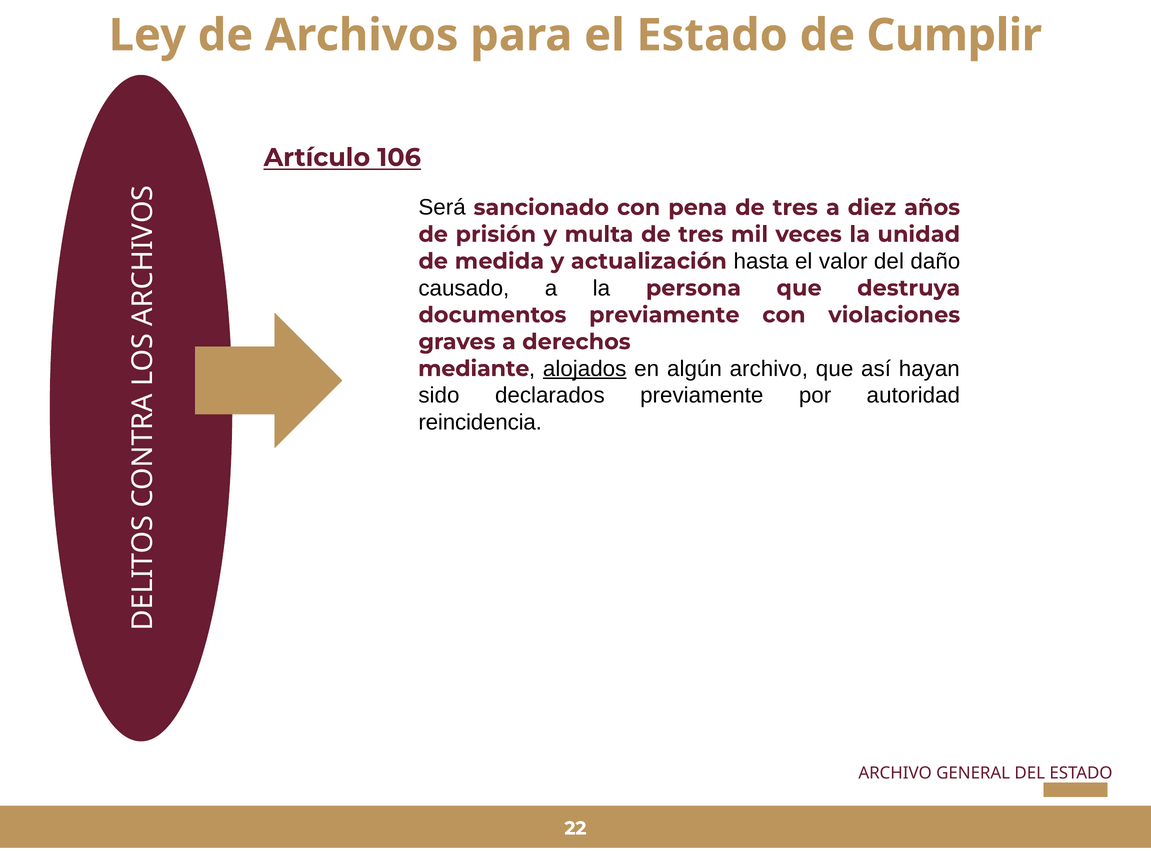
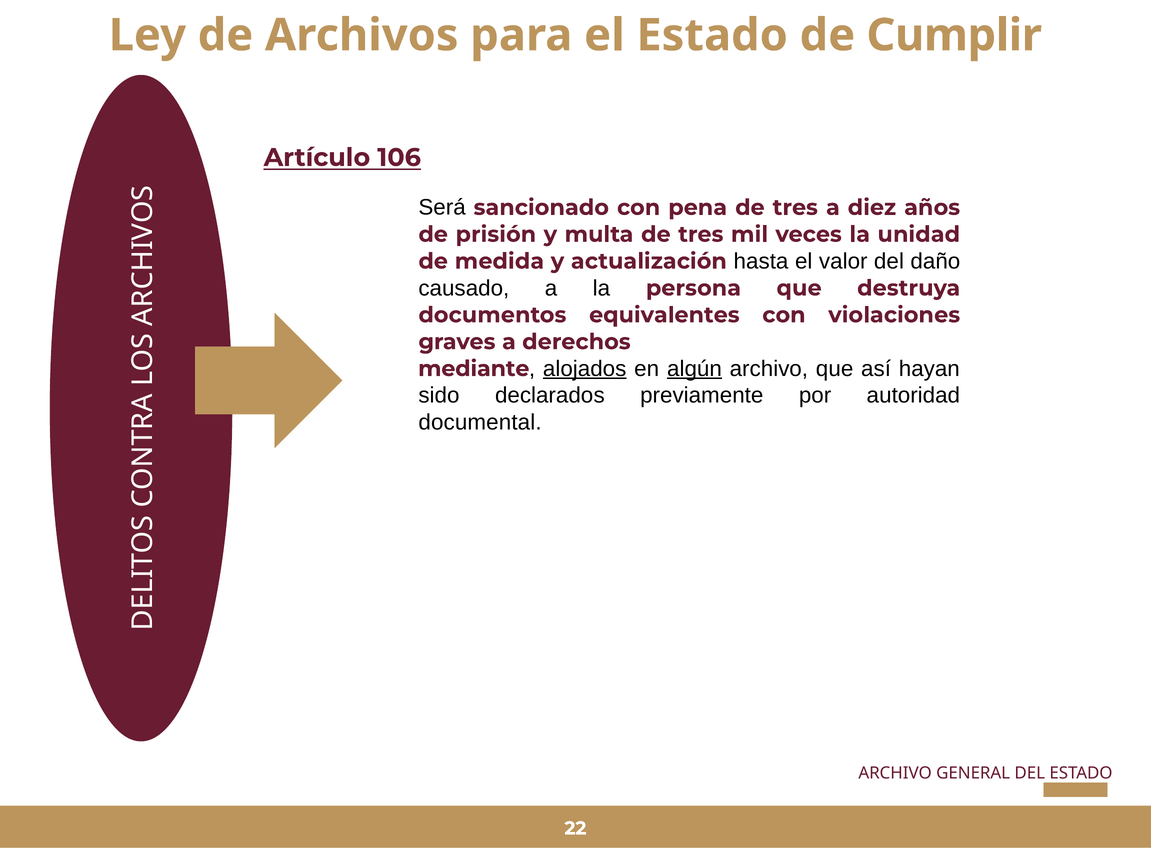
previamente: previamente -> equivalentes (664, 315)
algún underline: none -> present (694, 369)
reincidencia: reincidencia -> documental (480, 423)
